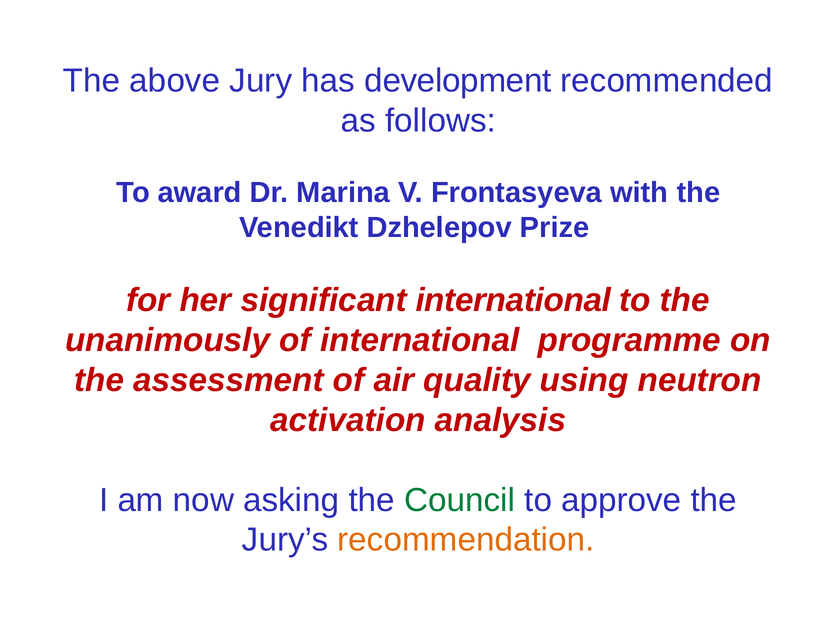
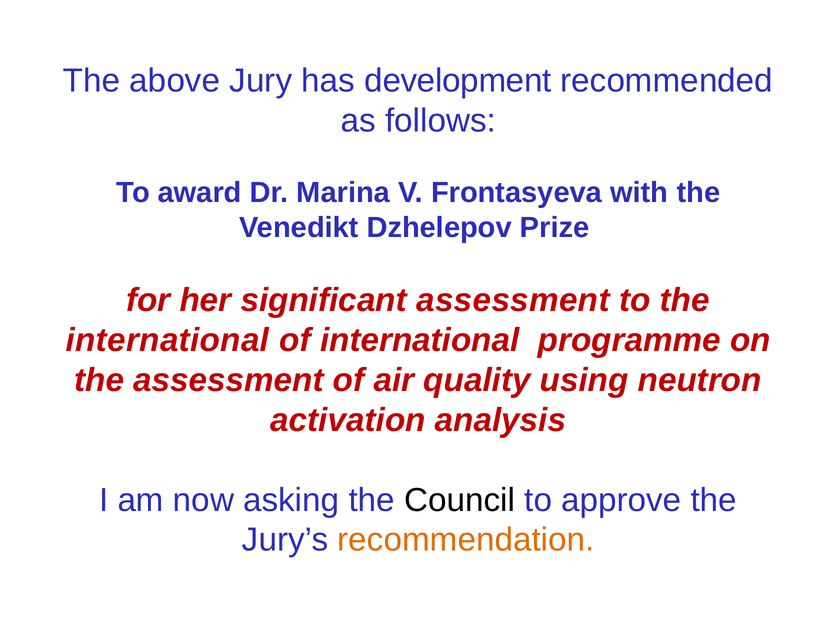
significant international: international -> assessment (513, 300)
unanimously: unanimously -> international (167, 340)
Council colour: green -> black (460, 500)
